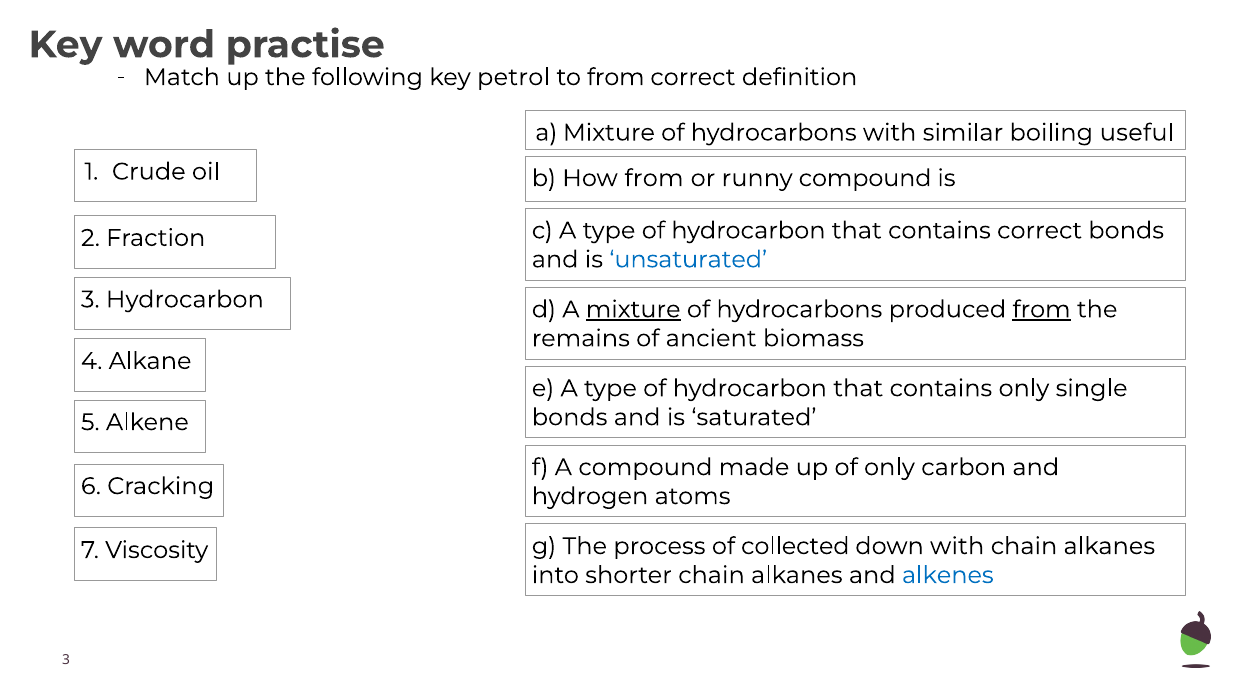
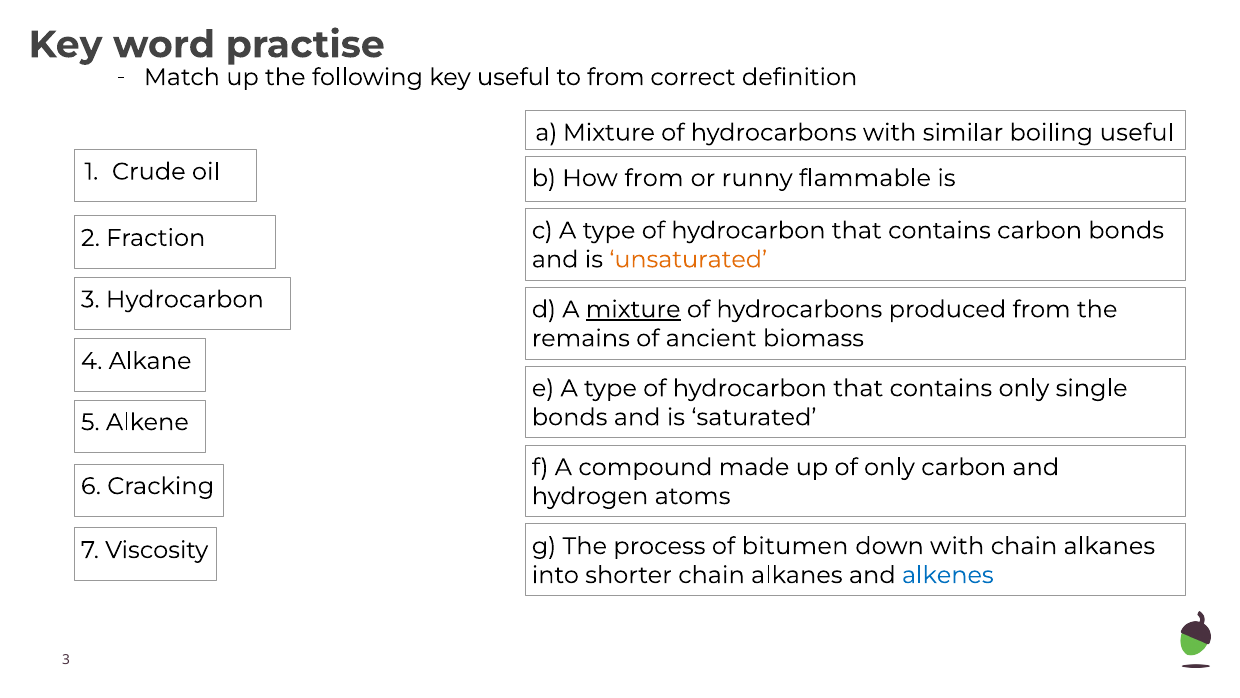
key petrol: petrol -> useful (514, 77)
runny compound: compound -> flammable (865, 178)
contains correct: correct -> carbon (1040, 230)
unsaturated colour: blue -> orange (688, 259)
from underline: present -> none (1042, 309)
collected: collected -> bitumen (795, 546)
